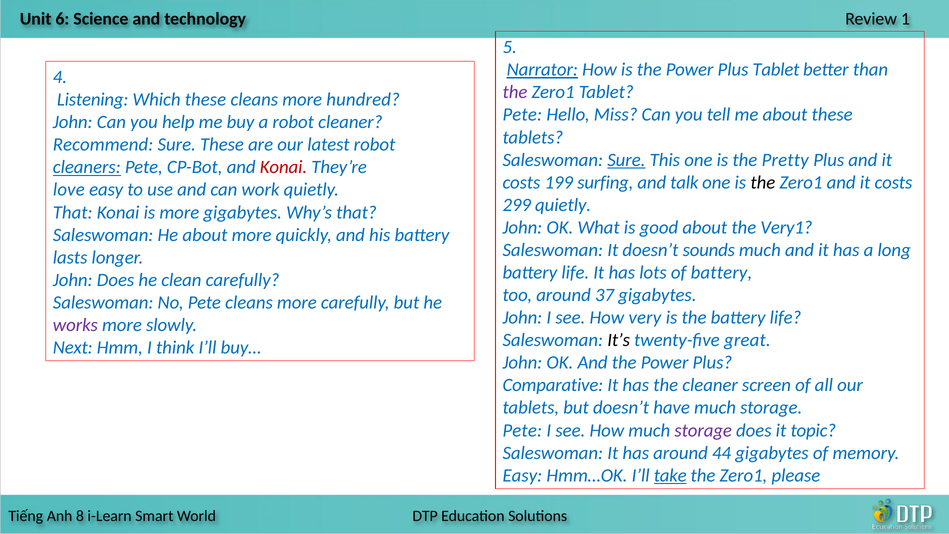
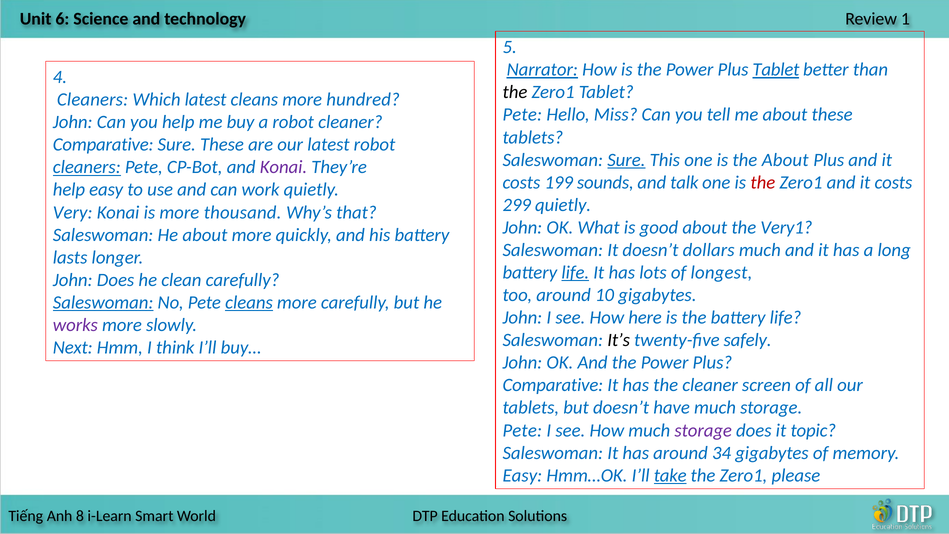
Tablet underline: none -> present (776, 70)
the colour: purple -> black (515, 92)
Listening: Listening -> Cleaners (93, 100)
Which these: these -> latest (206, 100)
Recommend: Recommend -> Comparative (103, 145)
the Pretty: Pretty -> About (785, 160)
Konai colour: red -> purple (283, 167)
surfing: surfing -> sounds (605, 182)
the colour: black -> red (763, 182)
love: love -> help (69, 190)
That: That -> Very (73, 212)
more gigabytes: gigabytes -> thousand (243, 212)
sounds: sounds -> dollars (709, 250)
life underline: none -> present (575, 272)
of battery: battery -> longest (721, 272)
37: 37 -> 10 (605, 295)
Saleswoman underline: none -> present (103, 302)
cleans underline: none -> present (249, 302)
very: very -> here (645, 318)
great: great -> safely (748, 340)
44: 44 -> 34 (722, 453)
